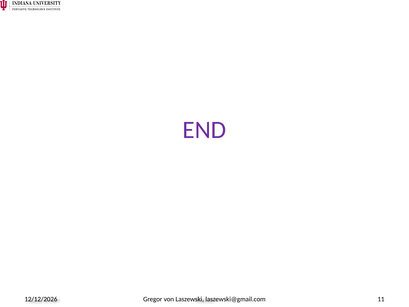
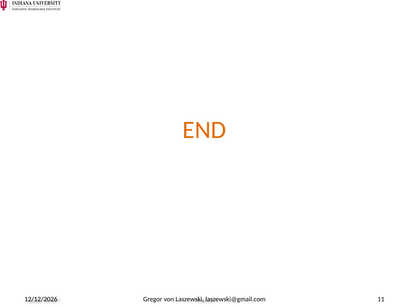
END colour: purple -> orange (204, 130)
